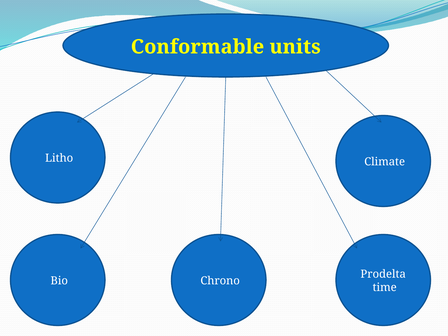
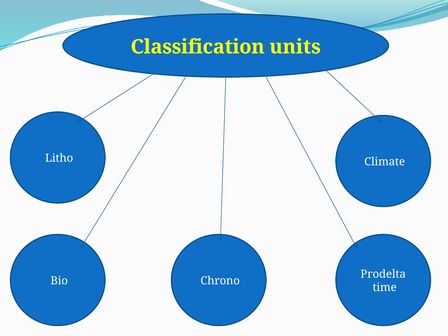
Conformable: Conformable -> Classification (198, 47)
